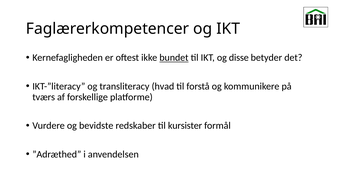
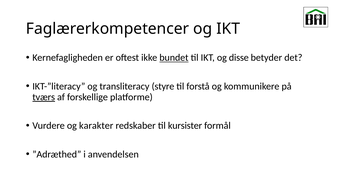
hvad: hvad -> styre (163, 86)
tværs underline: none -> present (44, 97)
bevidste: bevidste -> karakter (96, 126)
